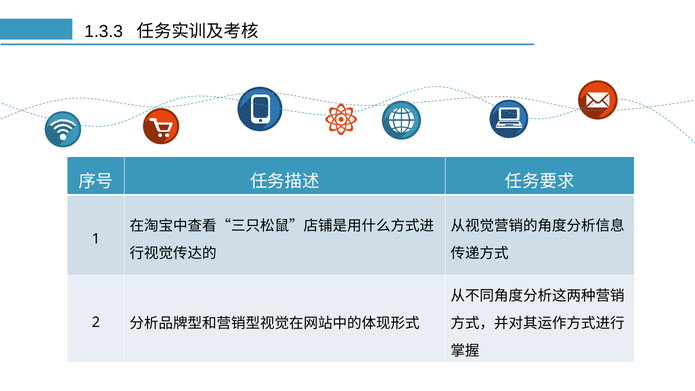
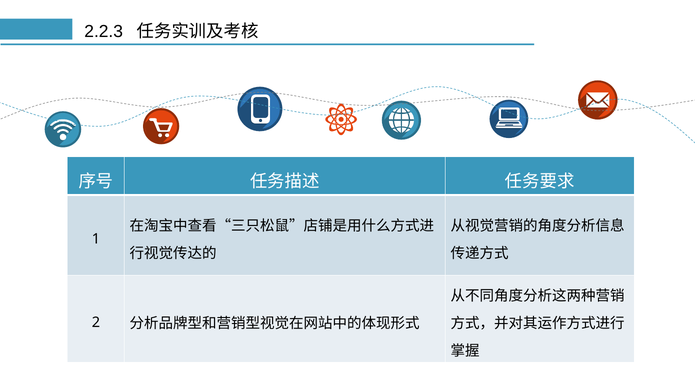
1.3.3: 1.3.3 -> 2.2.3 (104, 31)
